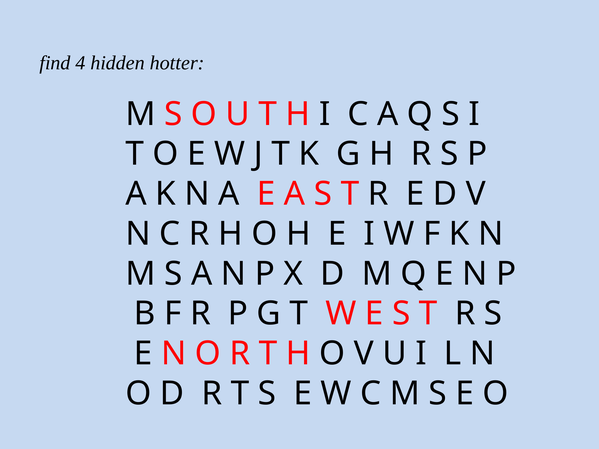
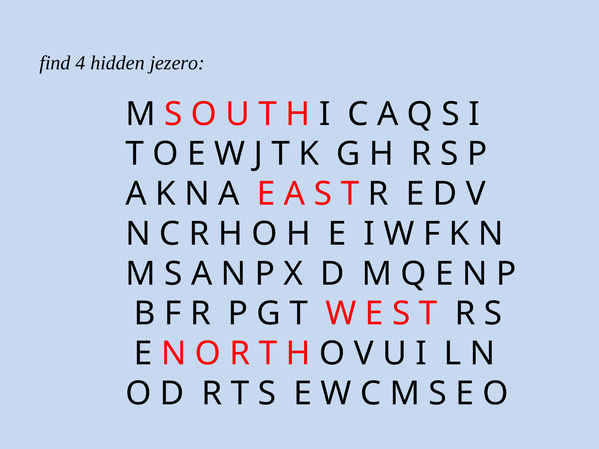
hotter: hotter -> jezero (177, 63)
